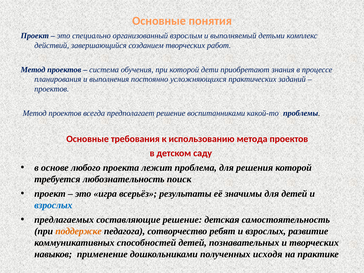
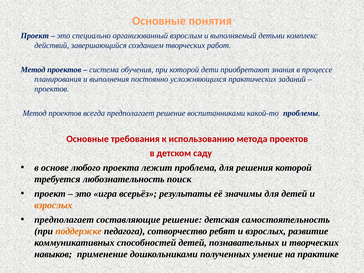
взрослых colour: blue -> orange (53, 205)
предлагаемых: предлагаемых -> предполагает (64, 220)
исходя: исходя -> умение (268, 254)
